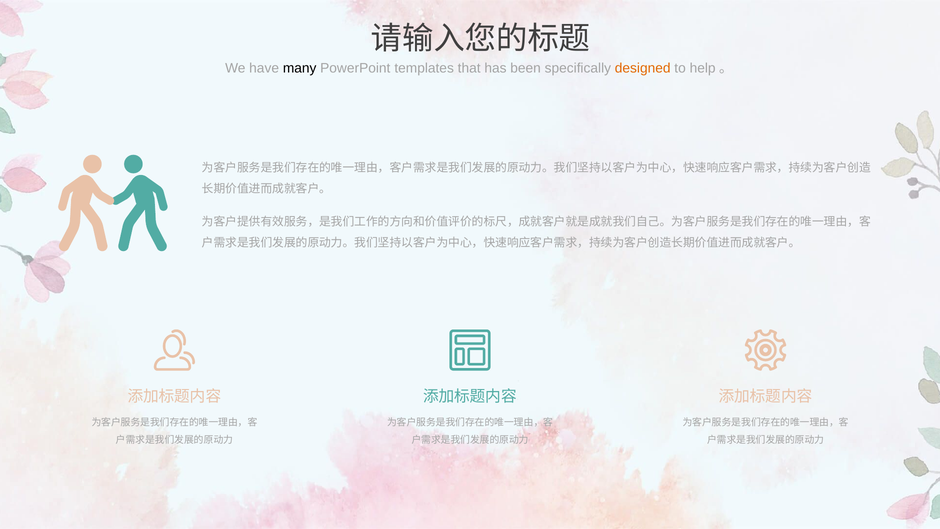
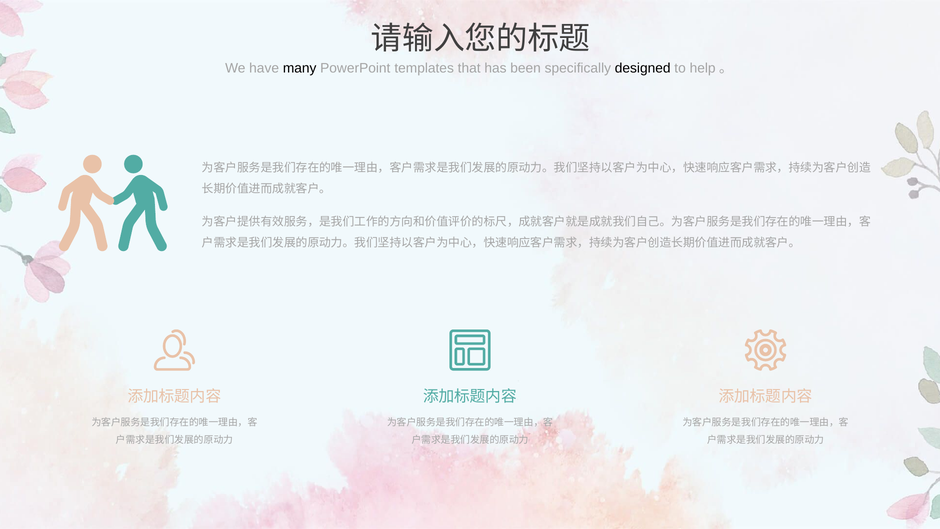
designed colour: orange -> black (643, 68)
